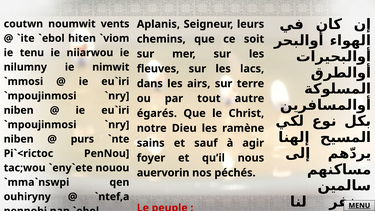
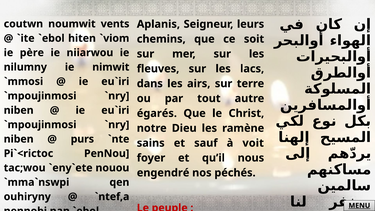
tenu: tenu -> père (32, 53)
agir: agir -> voit (253, 143)
auervorin: auervorin -> engendré (163, 173)
